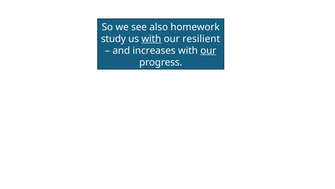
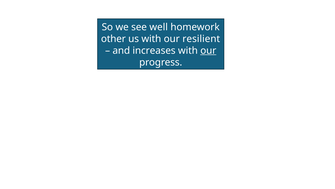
also: also -> well (159, 27)
study: study -> other (113, 39)
with underline: present -> none (151, 39)
